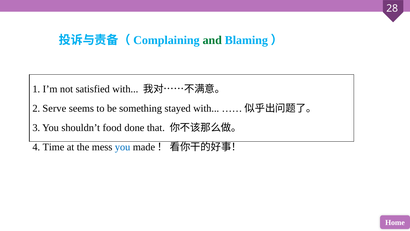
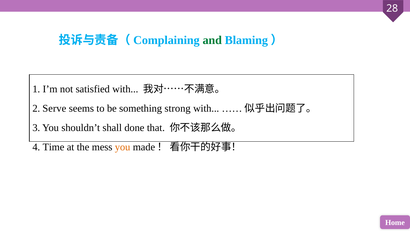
stayed: stayed -> strong (178, 108)
food: food -> shall (112, 128)
you colour: blue -> orange (123, 147)
